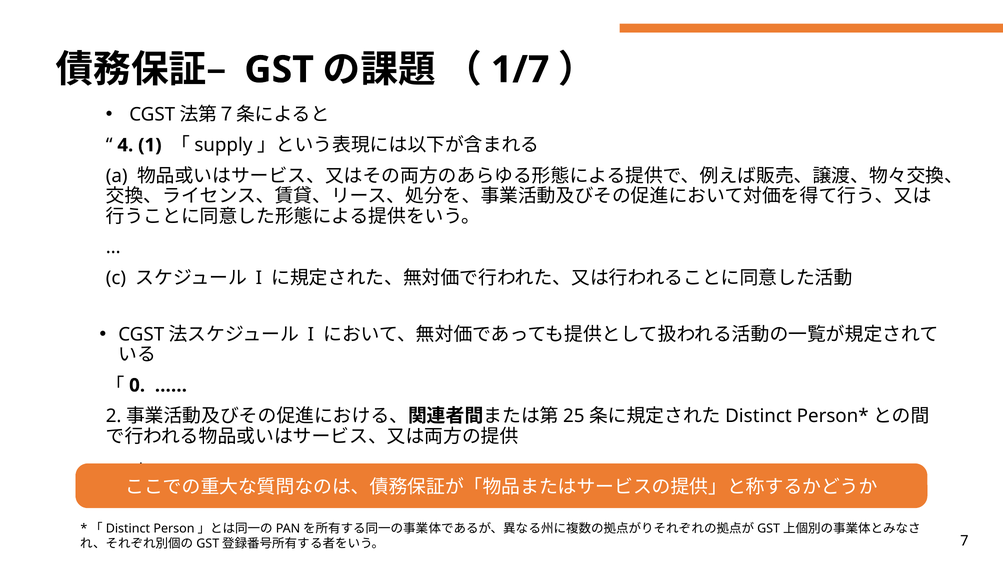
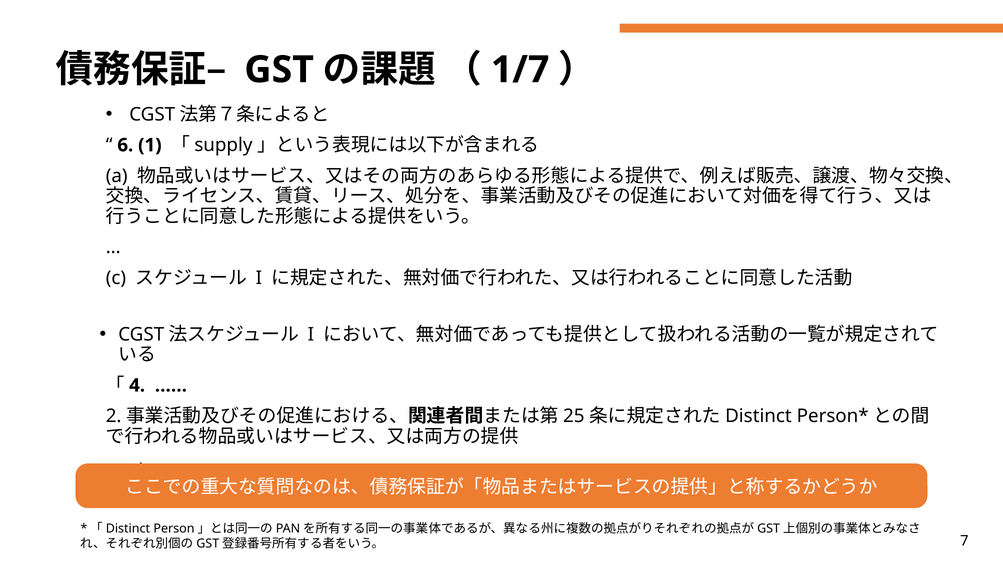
4: 4 -> 6 (125, 145)
0: 0 -> 4 (137, 385)
